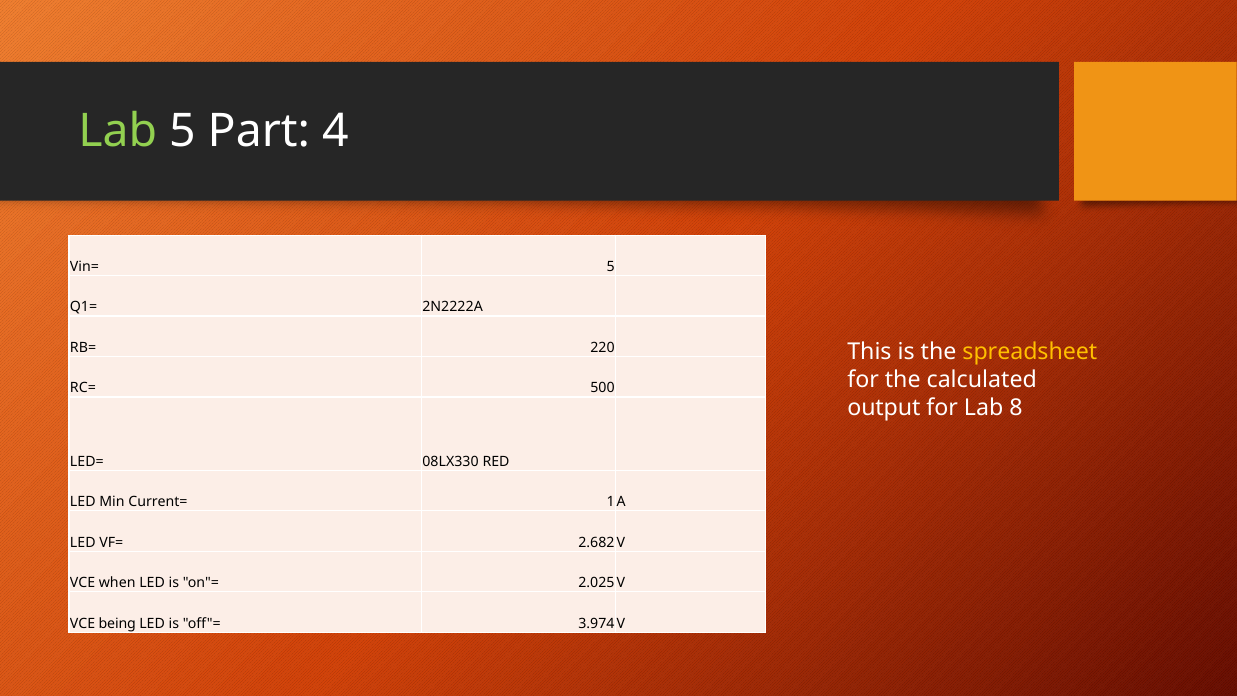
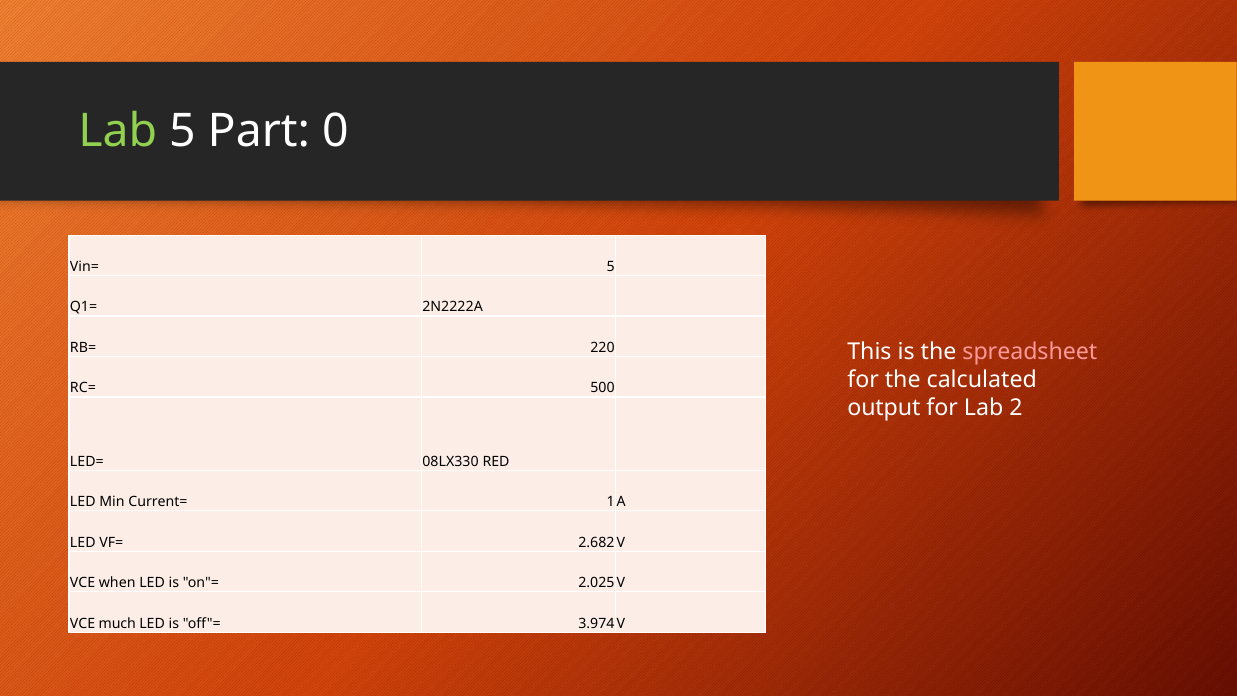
4: 4 -> 0 (335, 131)
spreadsheet colour: yellow -> pink (1030, 352)
8: 8 -> 2 (1016, 408)
being: being -> much (117, 623)
